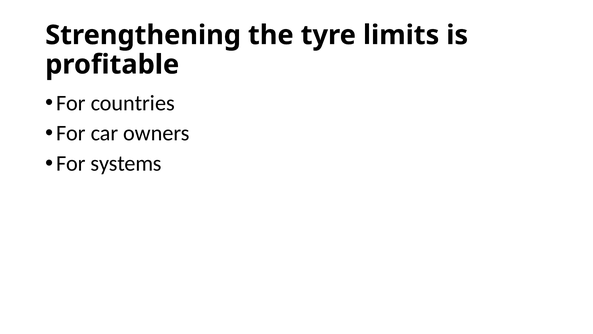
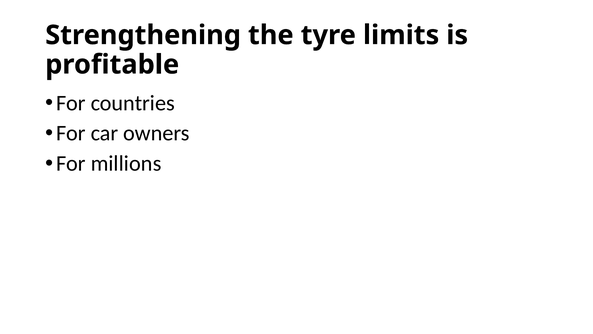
systems: systems -> millions (126, 163)
